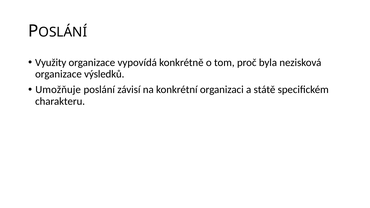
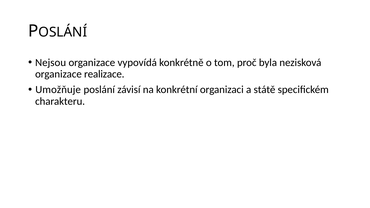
Využity: Využity -> Nejsou (51, 63)
výsledků: výsledků -> realizace (104, 74)
